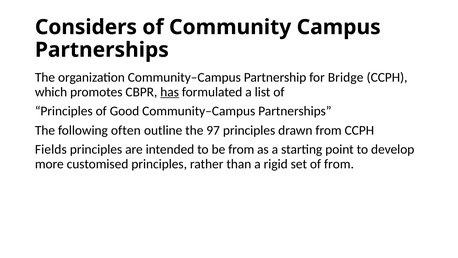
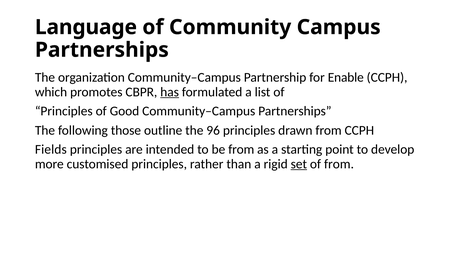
Considers: Considers -> Language (86, 27)
Bridge: Bridge -> Enable (346, 77)
often: often -> those (126, 130)
97: 97 -> 96 (213, 130)
set underline: none -> present (299, 164)
